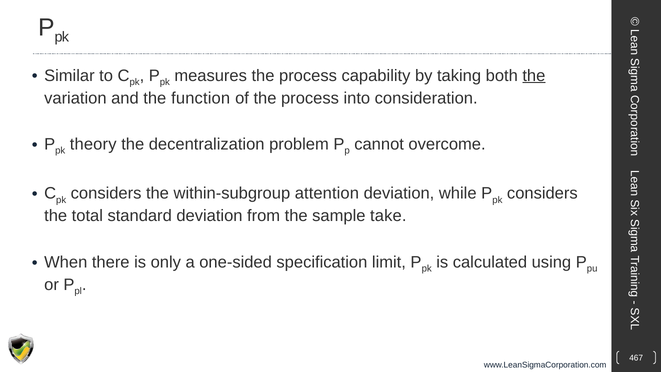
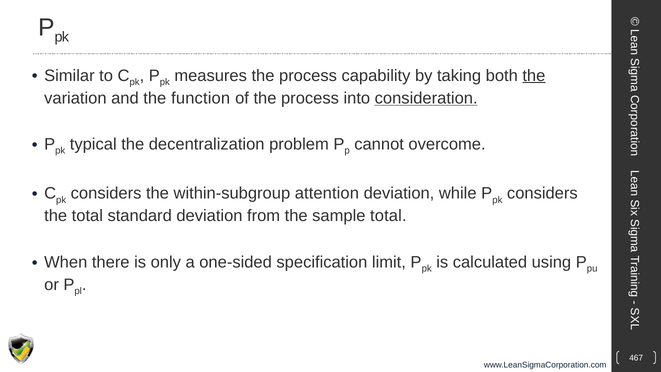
consideration underline: none -> present (426, 98)
theory: theory -> typical (93, 144)
sample take: take -> total (388, 216)
